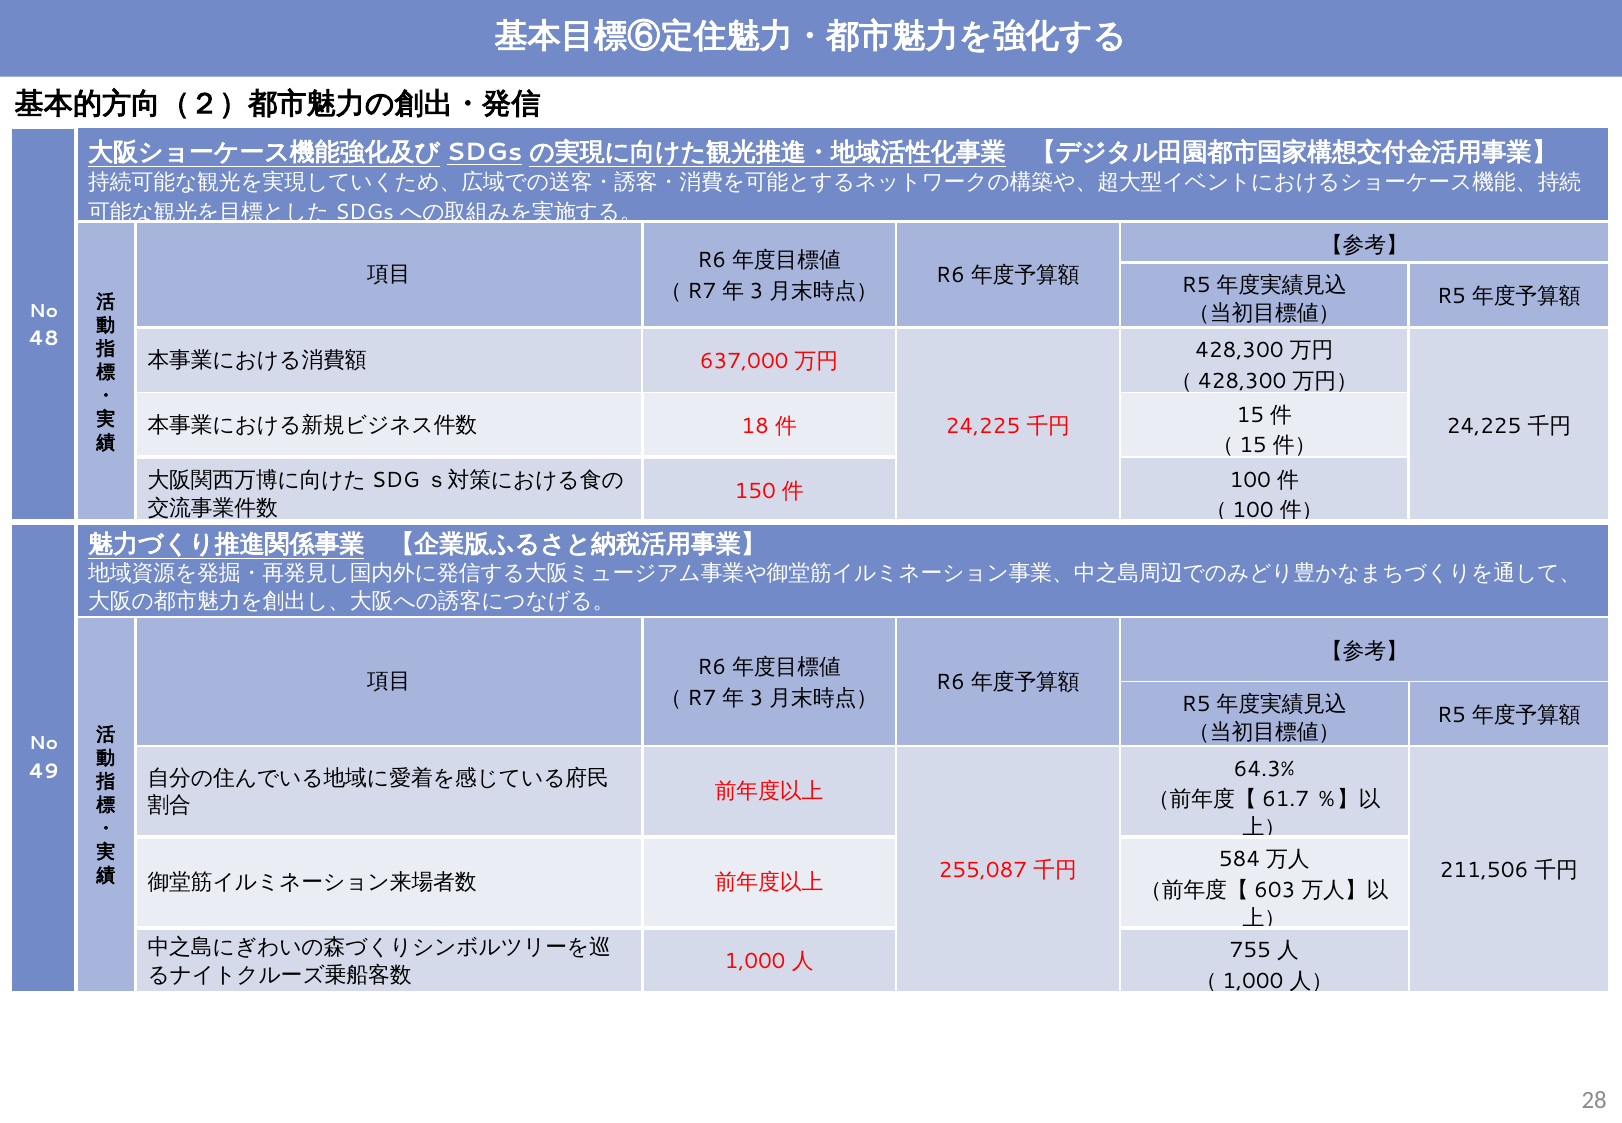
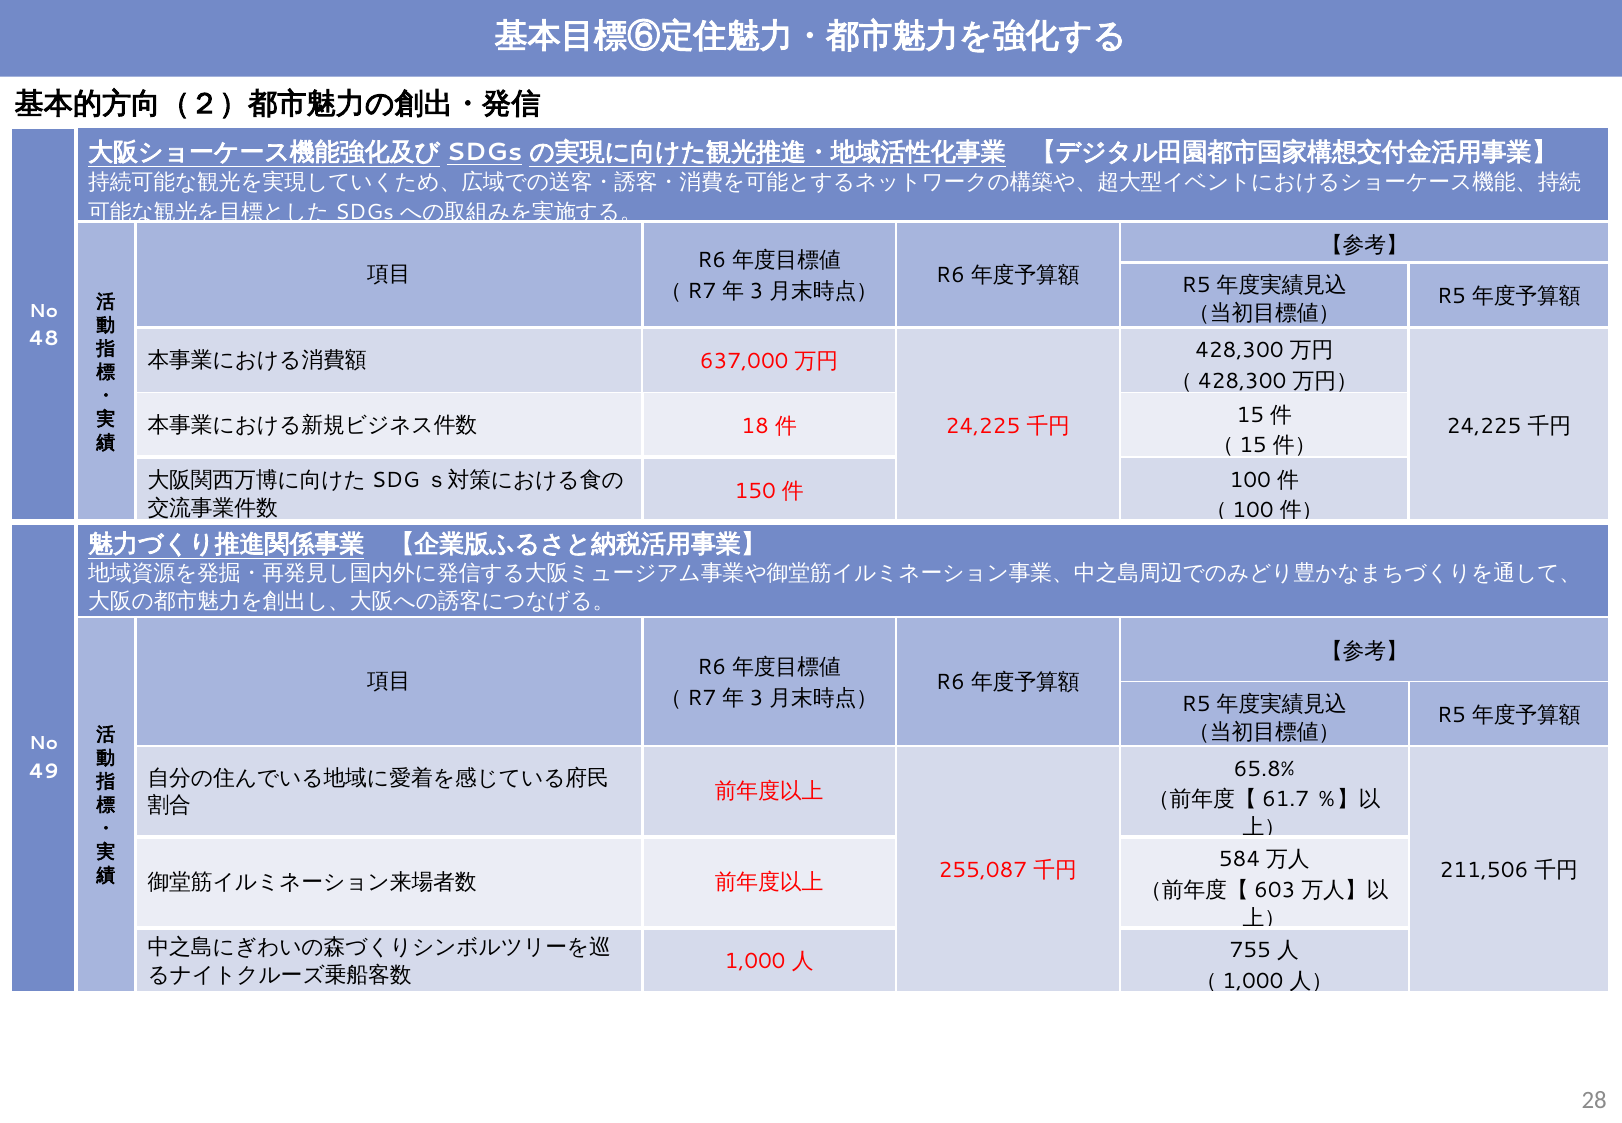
64.3%: 64.3% -> 65.8% (1264, 769)
